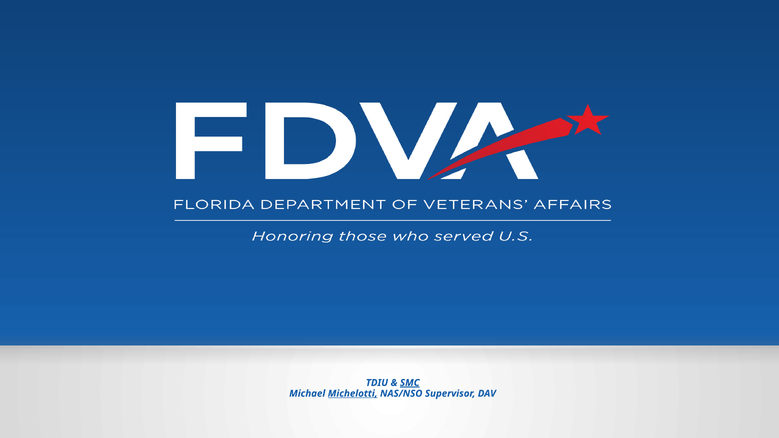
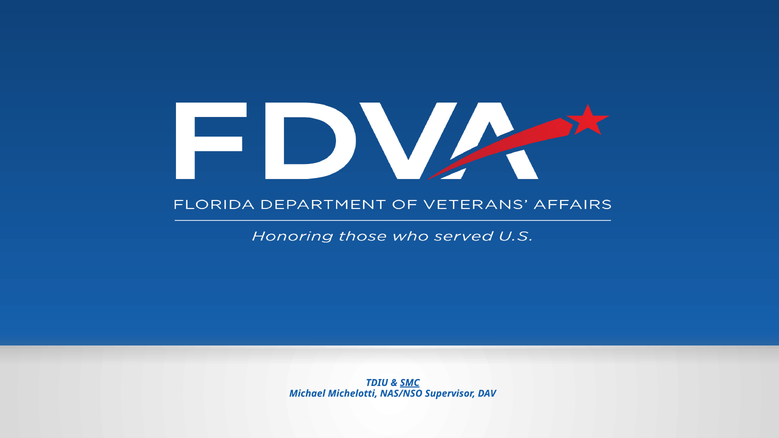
Michelotti underline: present -> none (353, 394)
